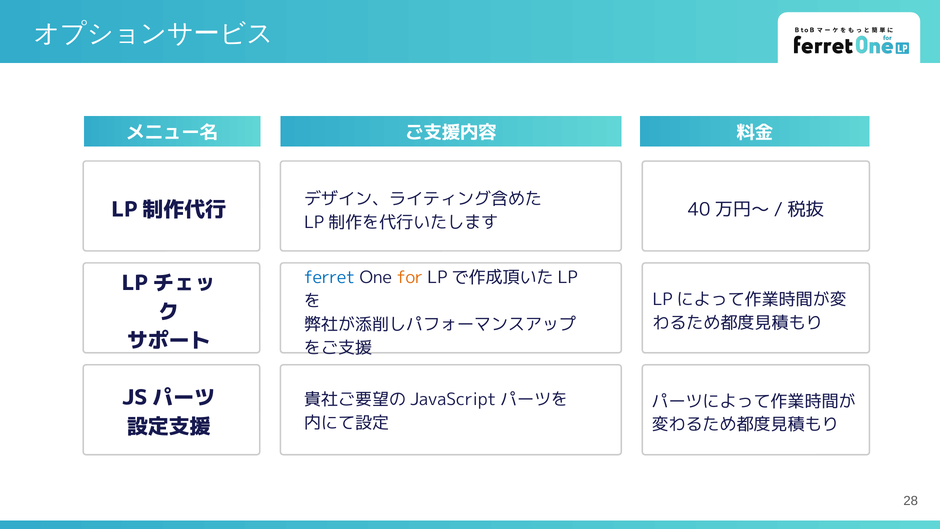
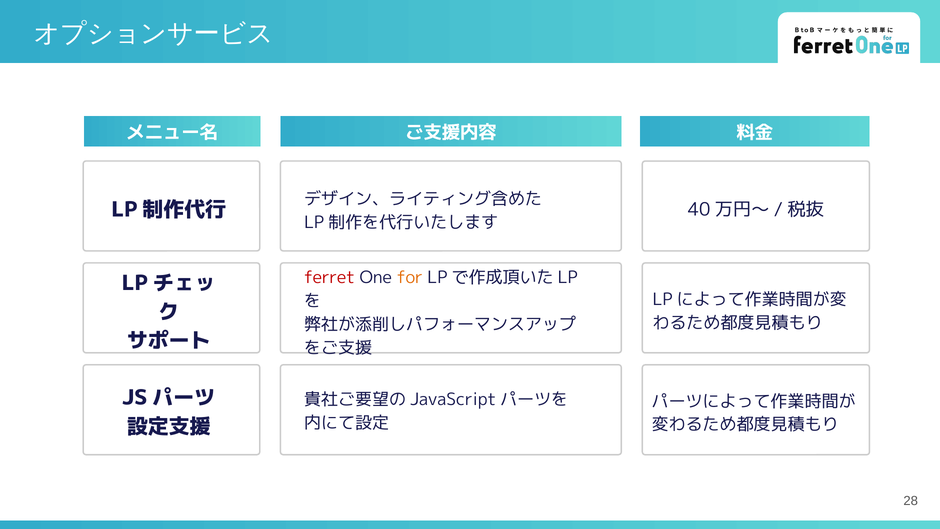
ferret colour: blue -> red (329, 278)
